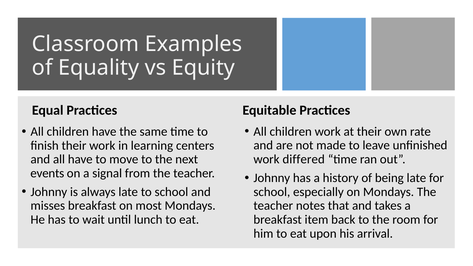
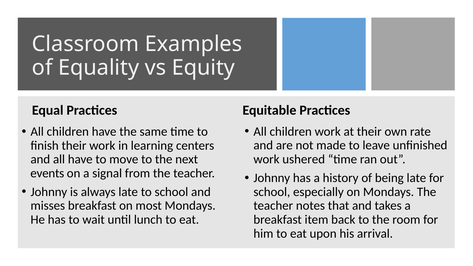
differed: differed -> ushered (304, 159)
